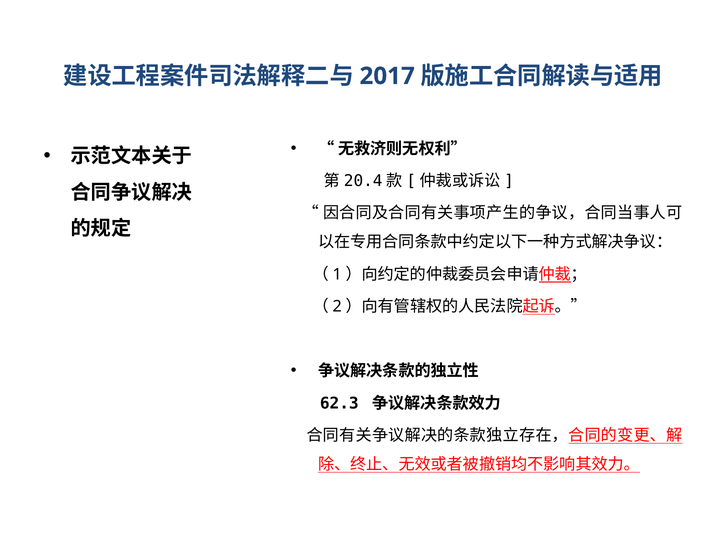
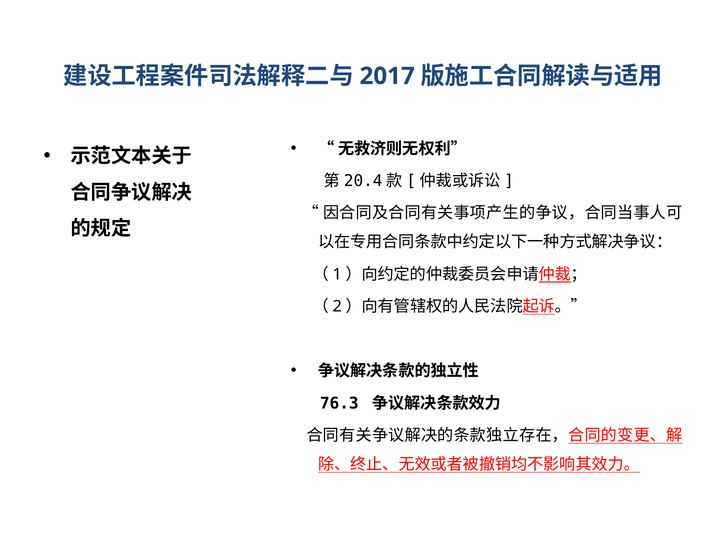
62.3: 62.3 -> 76.3 (339, 404)
